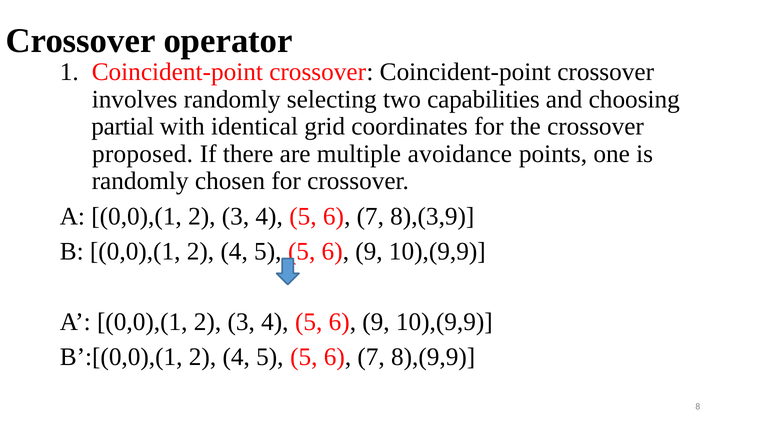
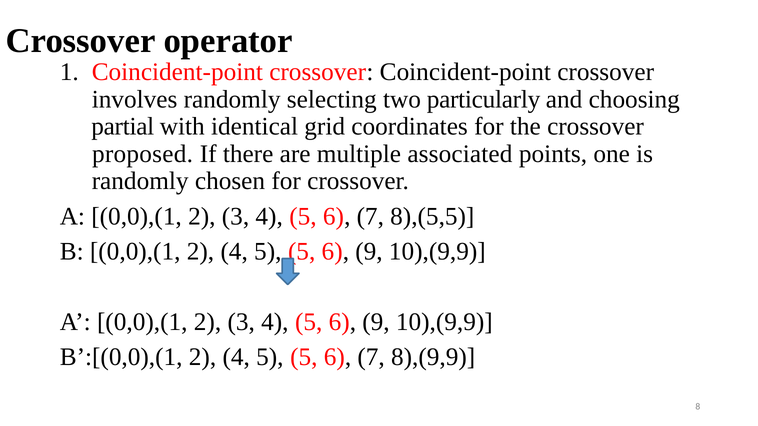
capabilities: capabilities -> particularly (484, 99)
avoidance: avoidance -> associated (460, 154)
8),(3,9: 8),(3,9 -> 8),(5,5 (432, 217)
